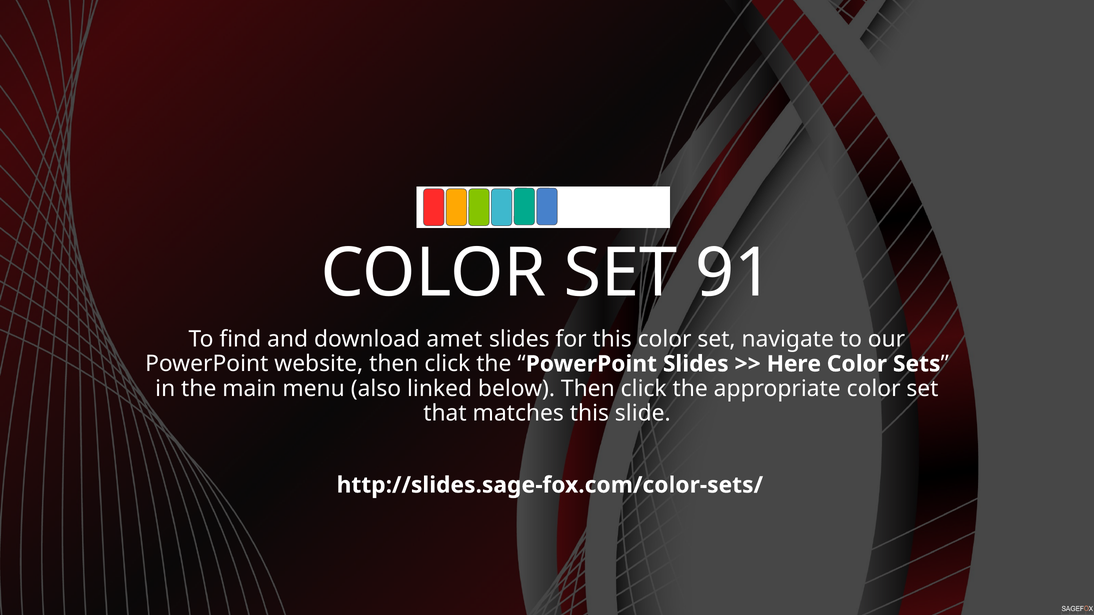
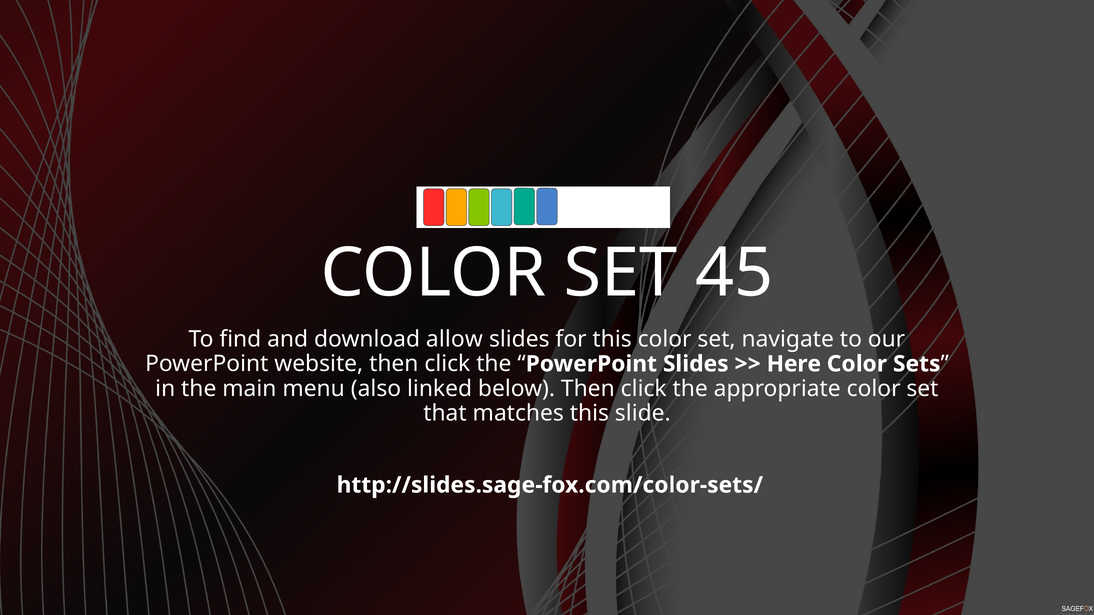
91: 91 -> 45 (734, 273)
amet: amet -> allow (454, 340)
